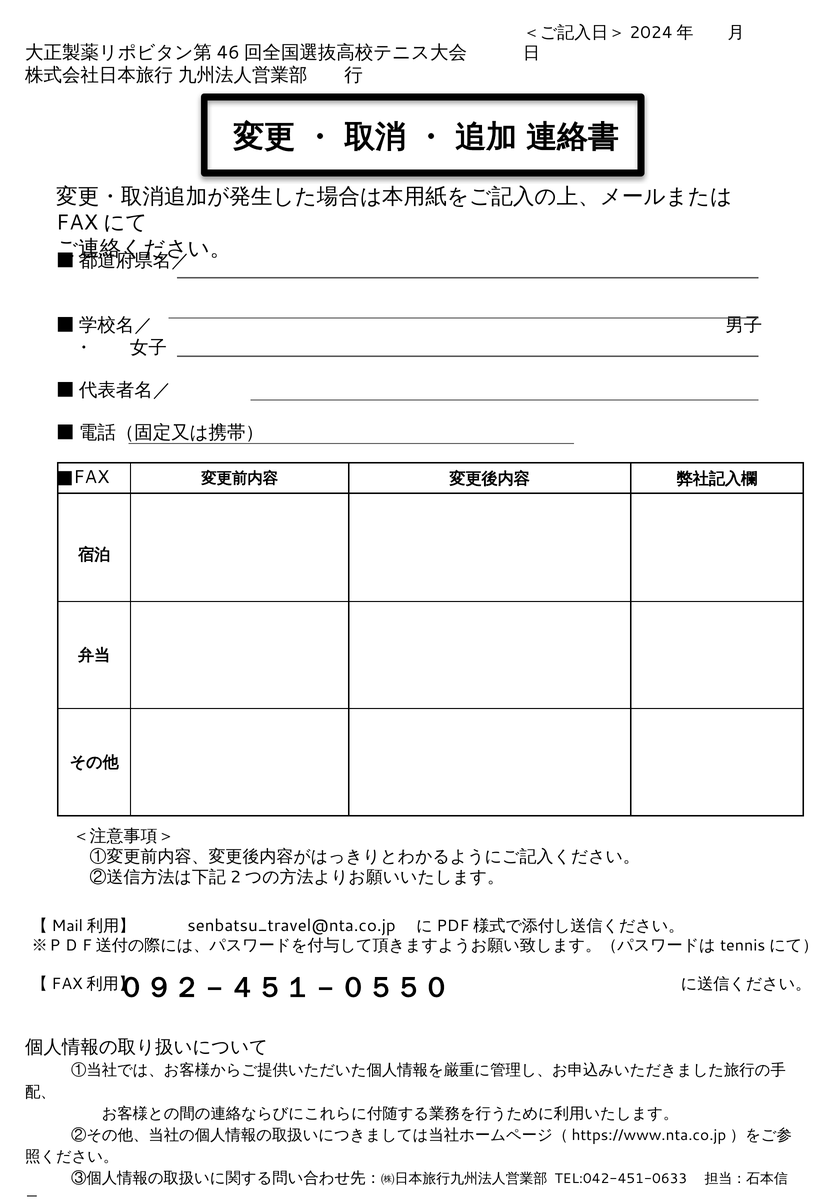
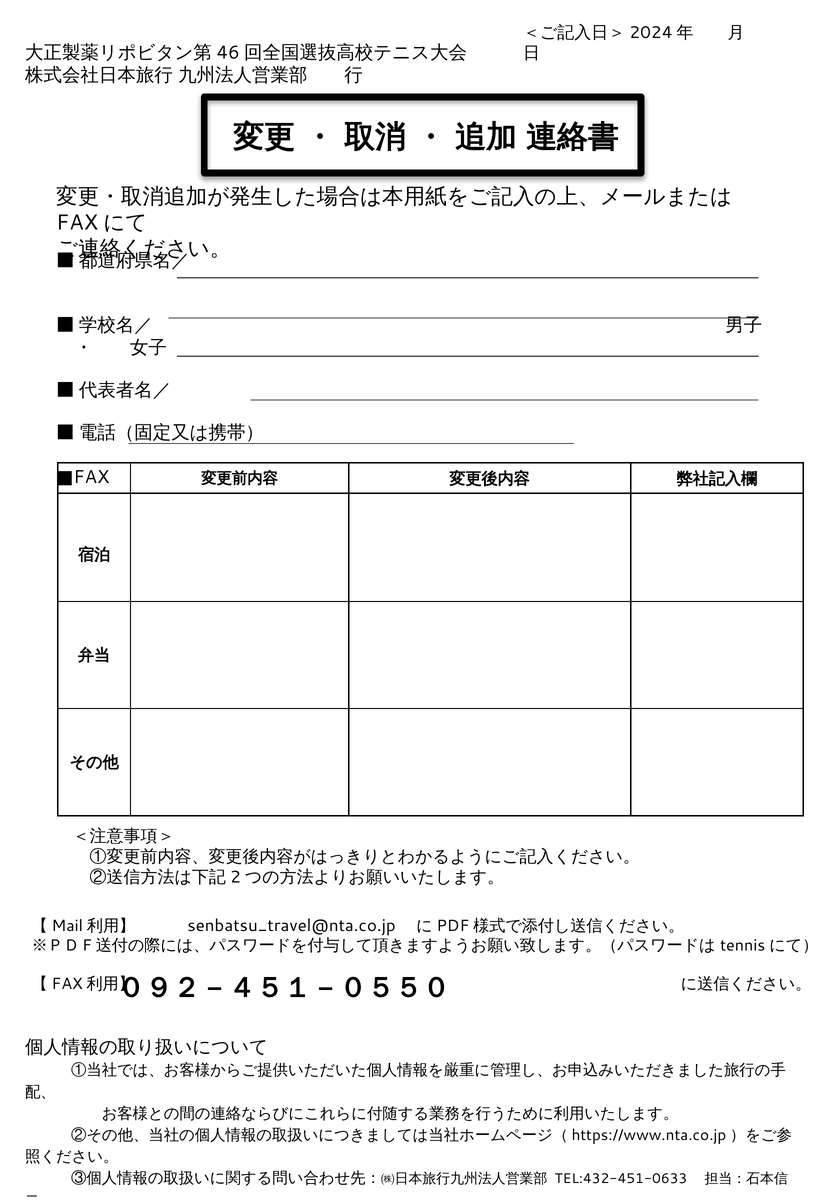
TEL:042-451-0633: TEL:042-451-0633 -> TEL:432-451-0633 (621, 1179)
